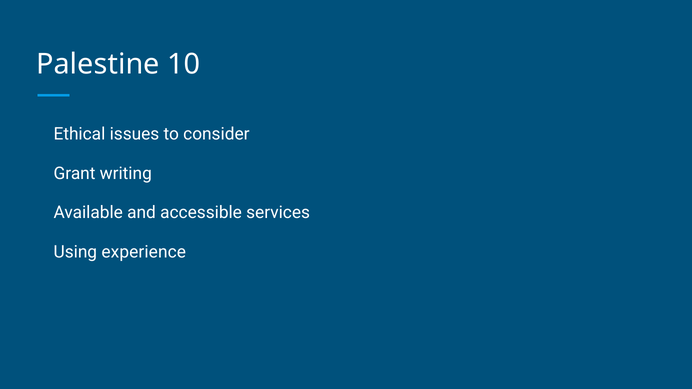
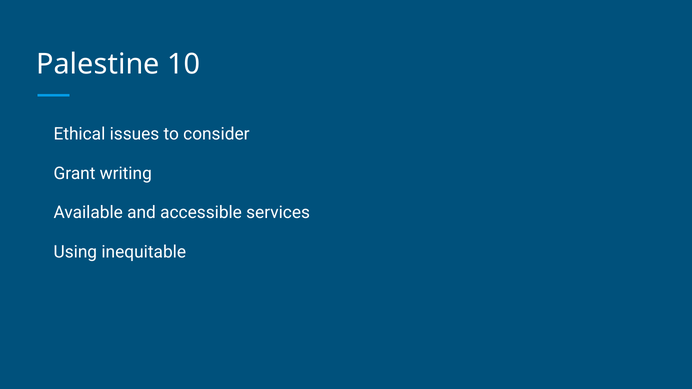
experience: experience -> inequitable (144, 252)
